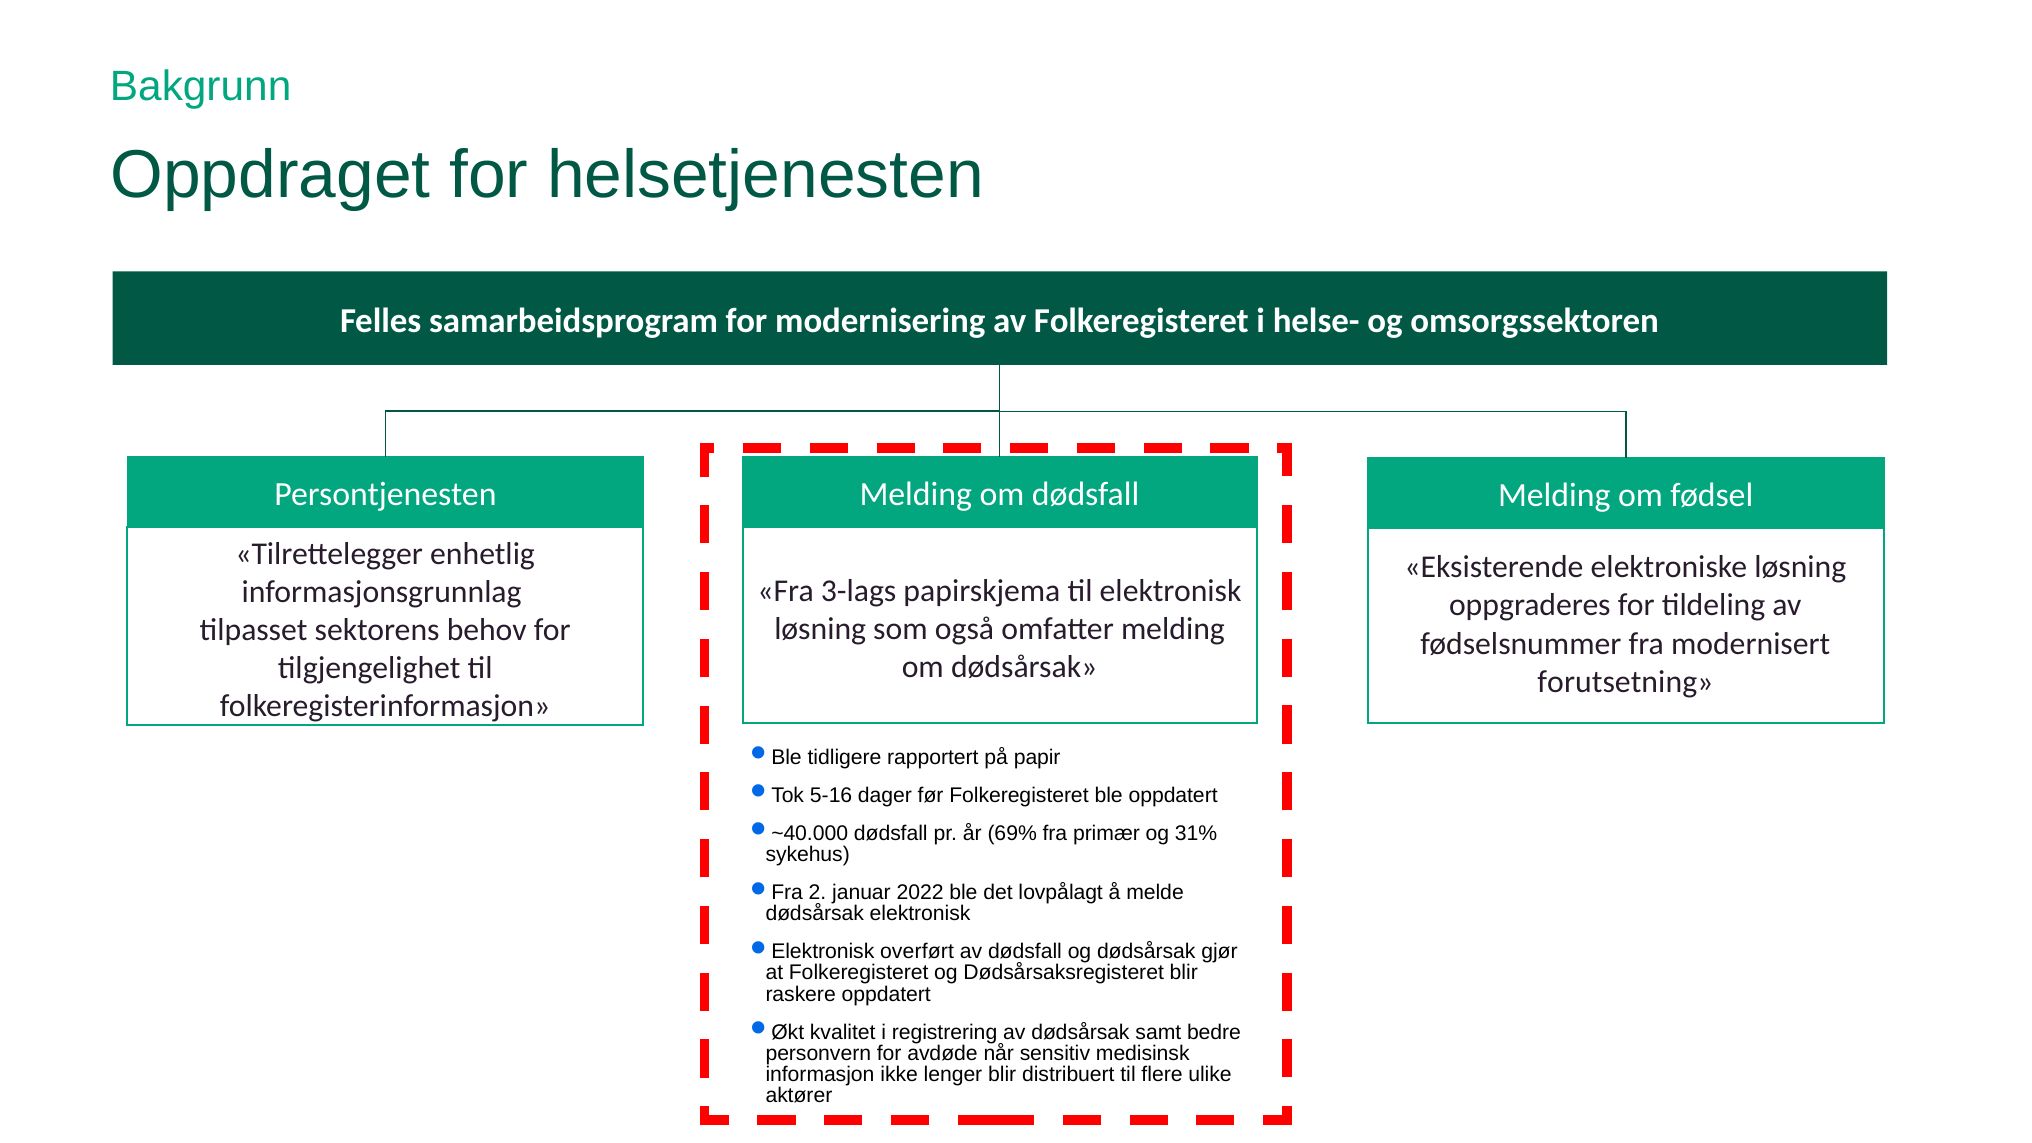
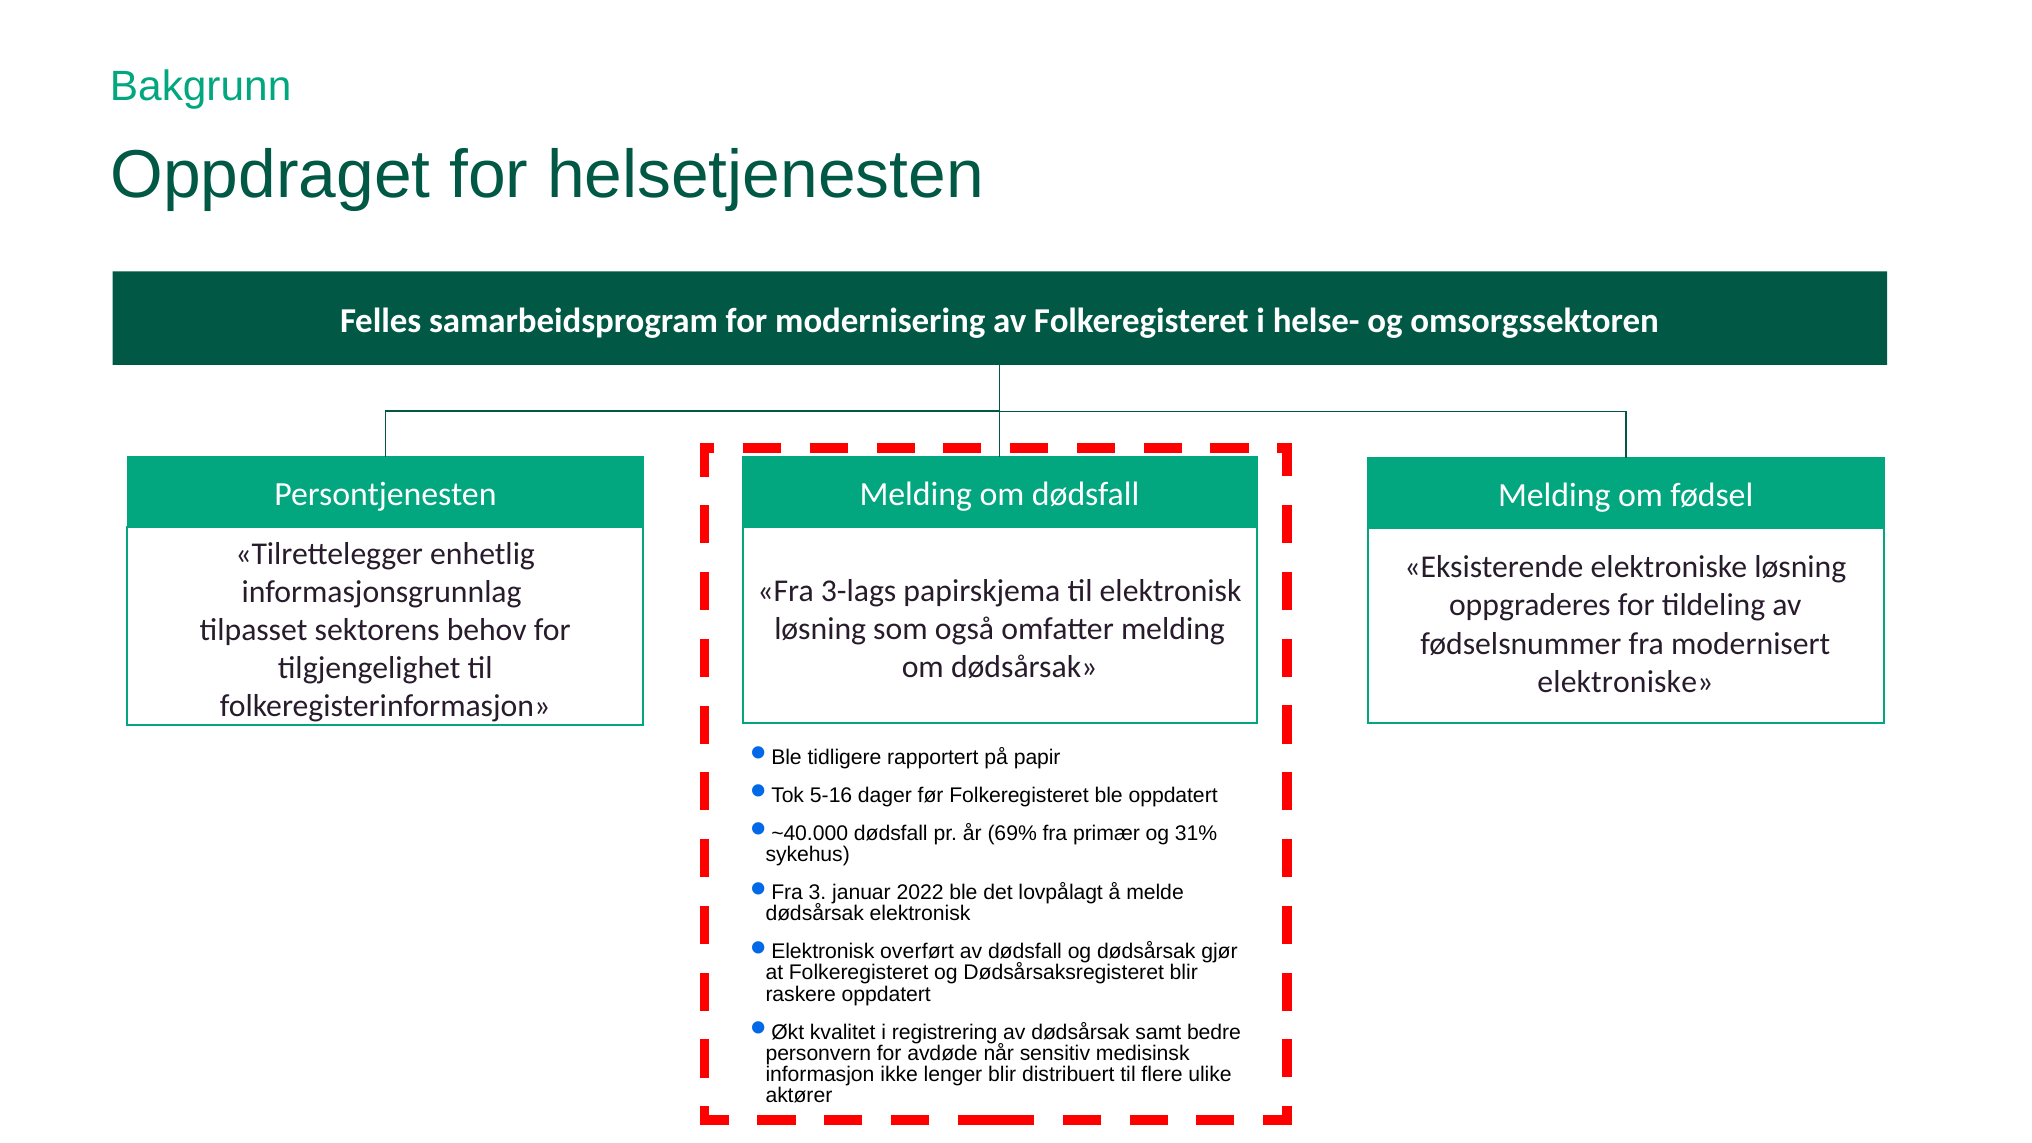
forutsetning: forutsetning -> elektroniske (1625, 682)
2: 2 -> 3 (817, 893)
